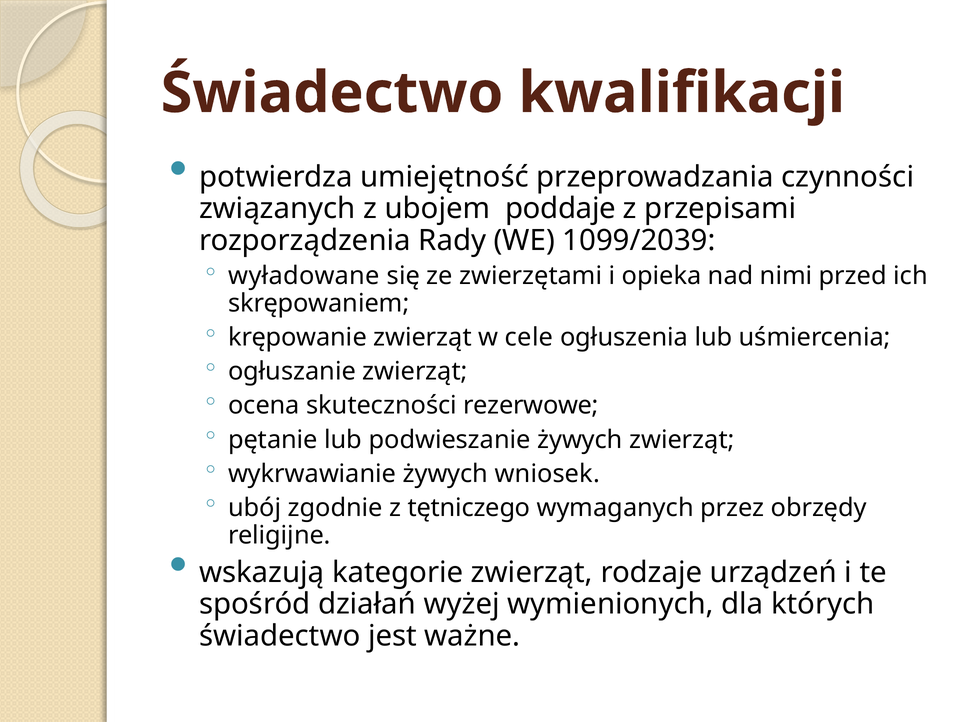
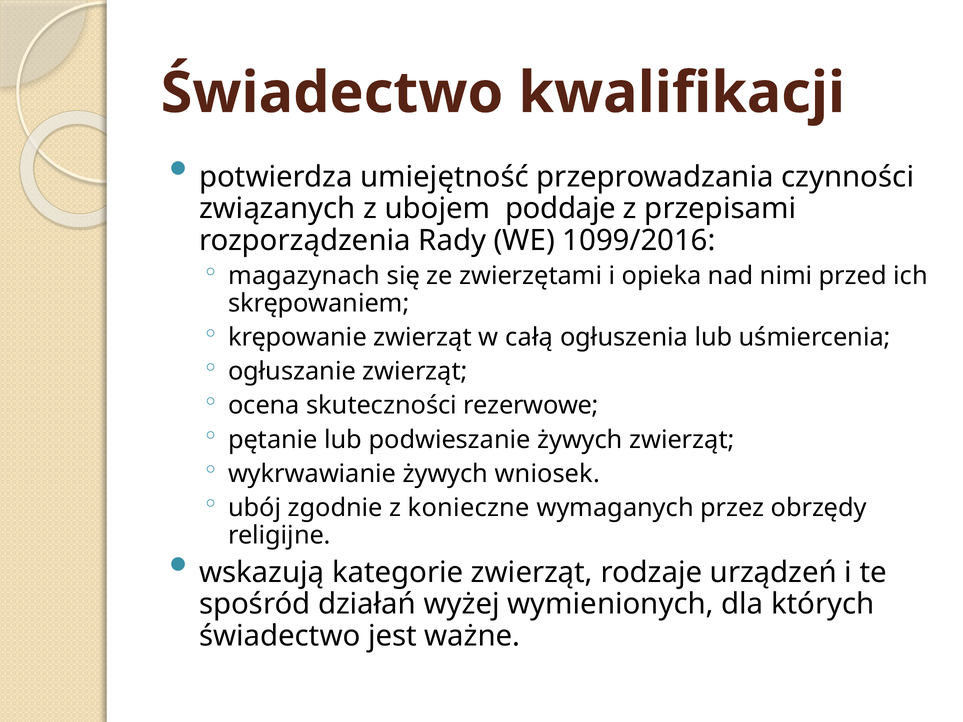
1099/2039: 1099/2039 -> 1099/2016 (639, 240)
wyładowane: wyładowane -> magazynach (304, 276)
cele: cele -> całą (529, 338)
tętniczego: tętniczego -> konieczne (469, 508)
